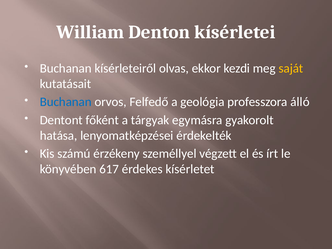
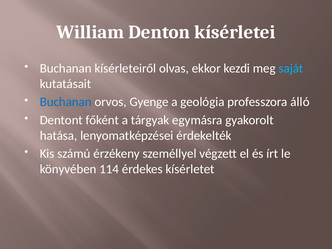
saját colour: yellow -> light blue (291, 68)
Felfedő: Felfedő -> Gyenge (149, 102)
617: 617 -> 114 (109, 169)
